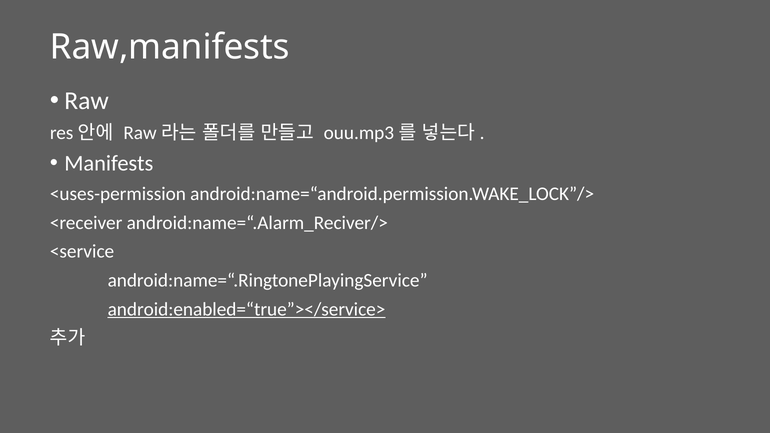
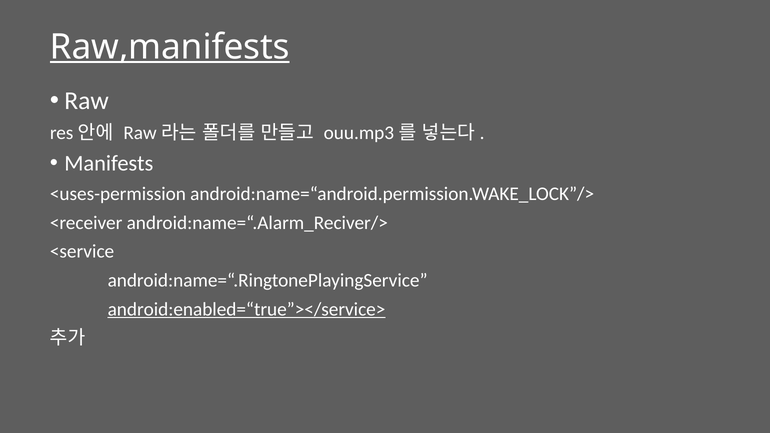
Raw,manifests underline: none -> present (170, 47)
